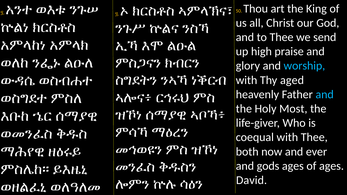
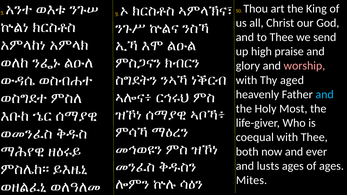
worship colour: light blue -> pink (304, 66)
gods: gods -> lusts (268, 166)
David: David -> Mites (252, 180)
